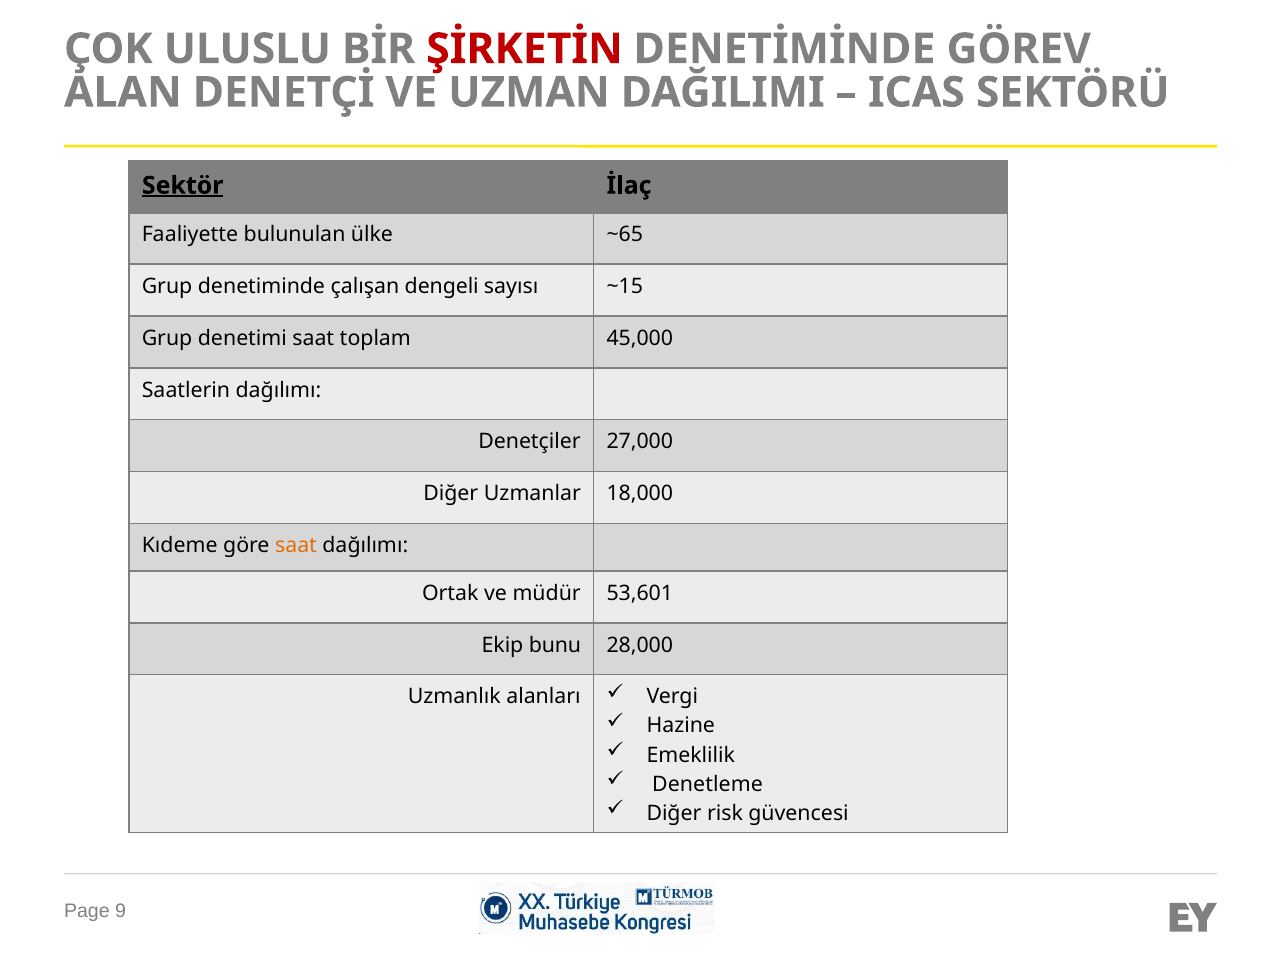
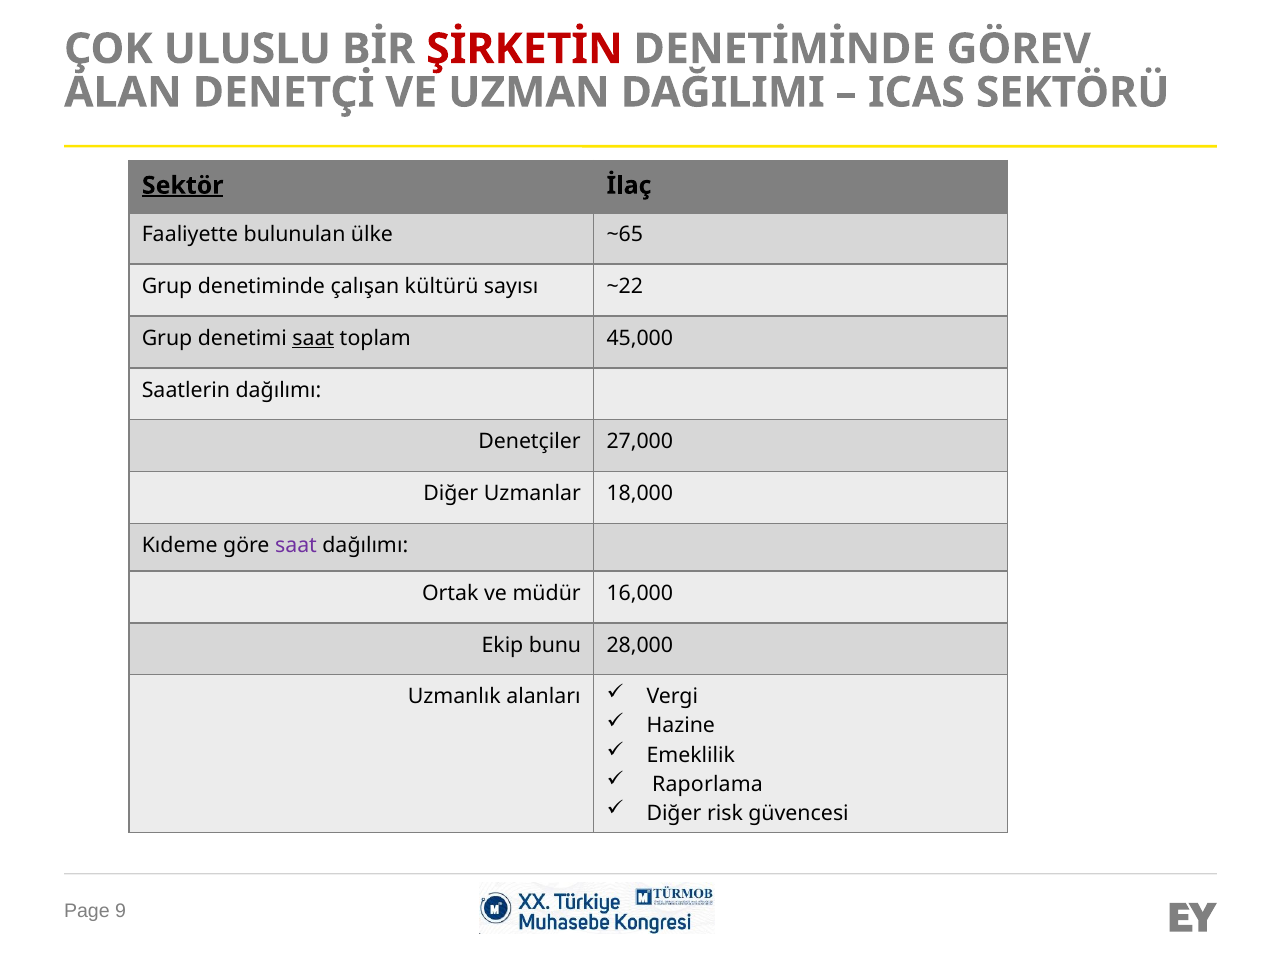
dengeli: dengeli -> kültürü (442, 286)
~15: ~15 -> ~22 (625, 286)
saat underline: none -> present (313, 338)
saat colour: orange -> purple (296, 546)
53,601: 53,601 -> 16,000 (640, 594)
Denetleme: Denetleme -> Raporlama (707, 785)
